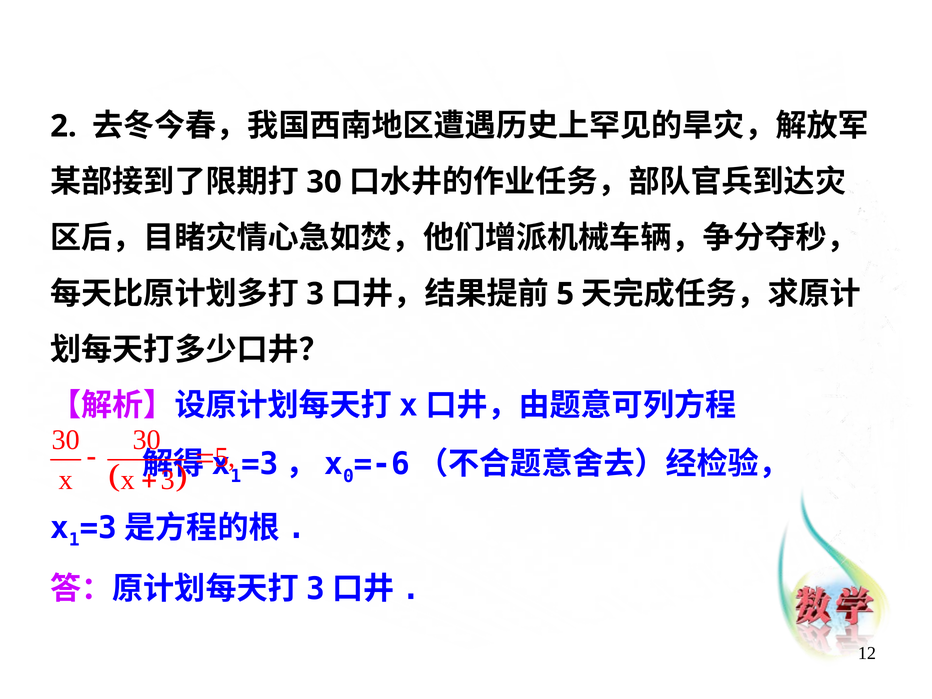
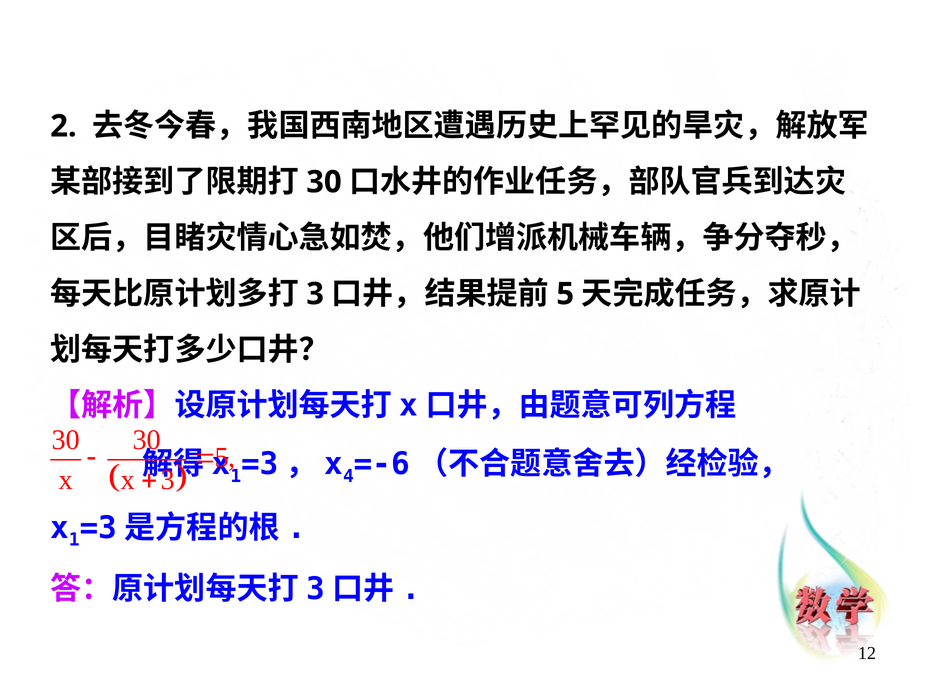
0: 0 -> 4 (348, 476)
